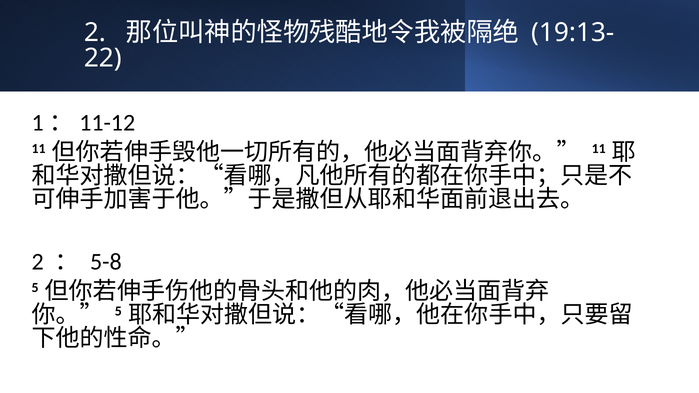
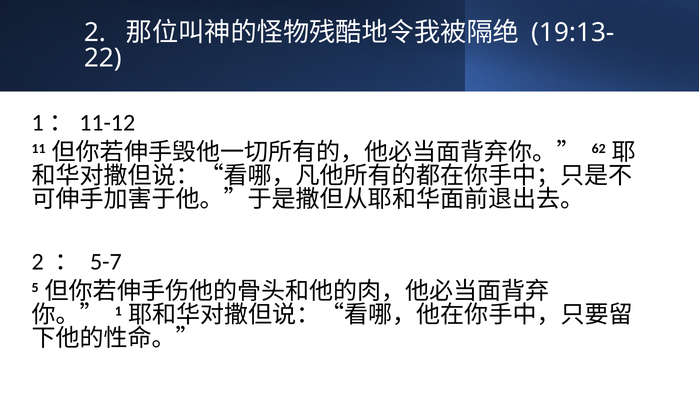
11: 11 -> 62 (599, 149)
5-8: 5-8 -> 5-7 (106, 262)
5: 5 -> 1 (118, 311)
